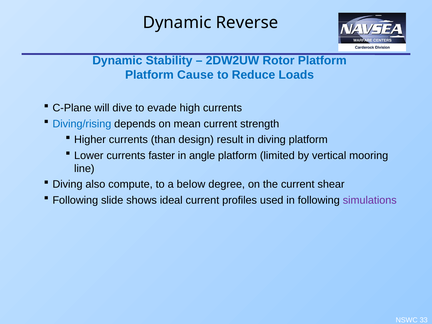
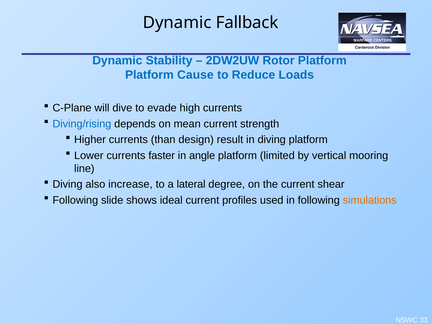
Reverse: Reverse -> Fallback (247, 23)
compute: compute -> increase (130, 184)
below: below -> lateral (191, 184)
simulations colour: purple -> orange (370, 200)
